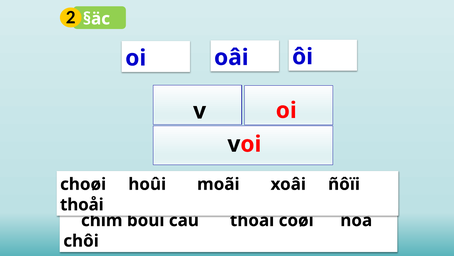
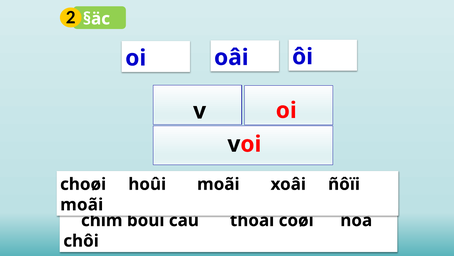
thoåi: thoåi -> moãi (82, 204)
